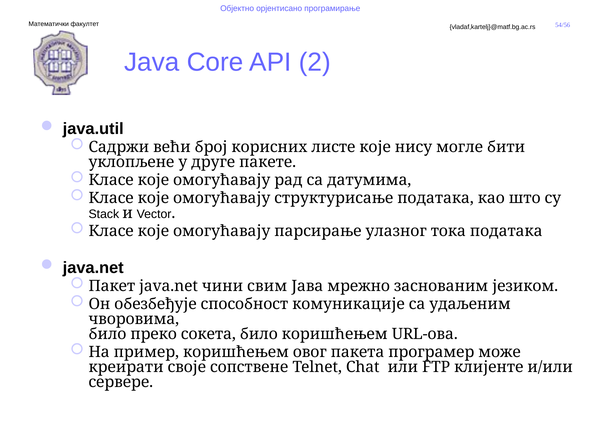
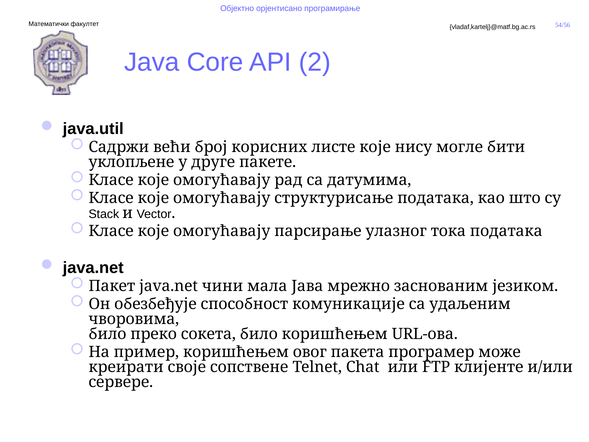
свим: свим -> мала (267, 286)
